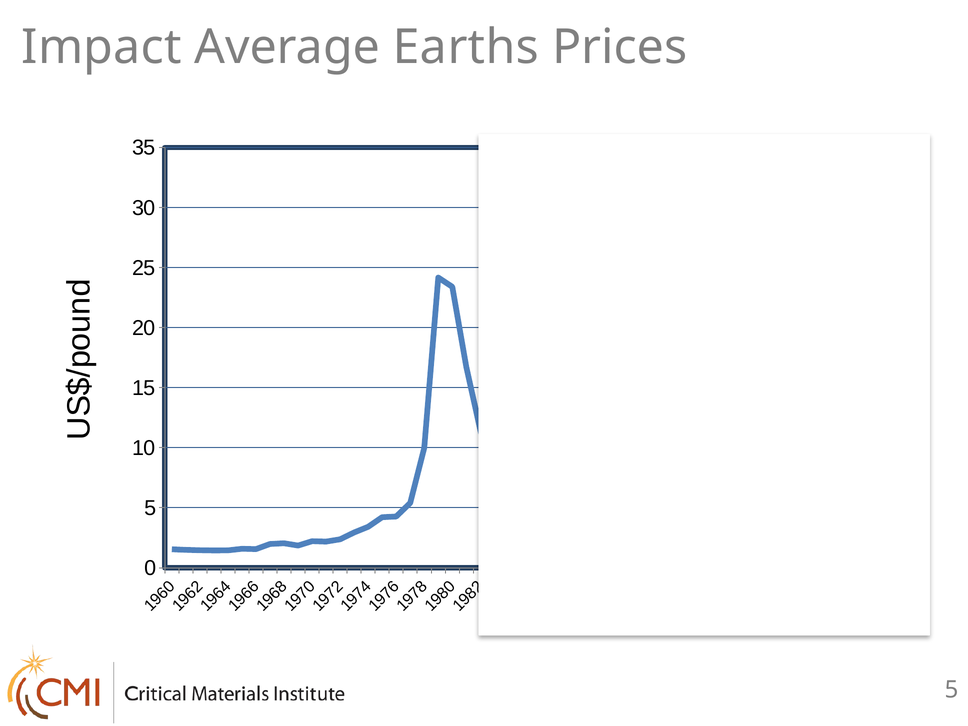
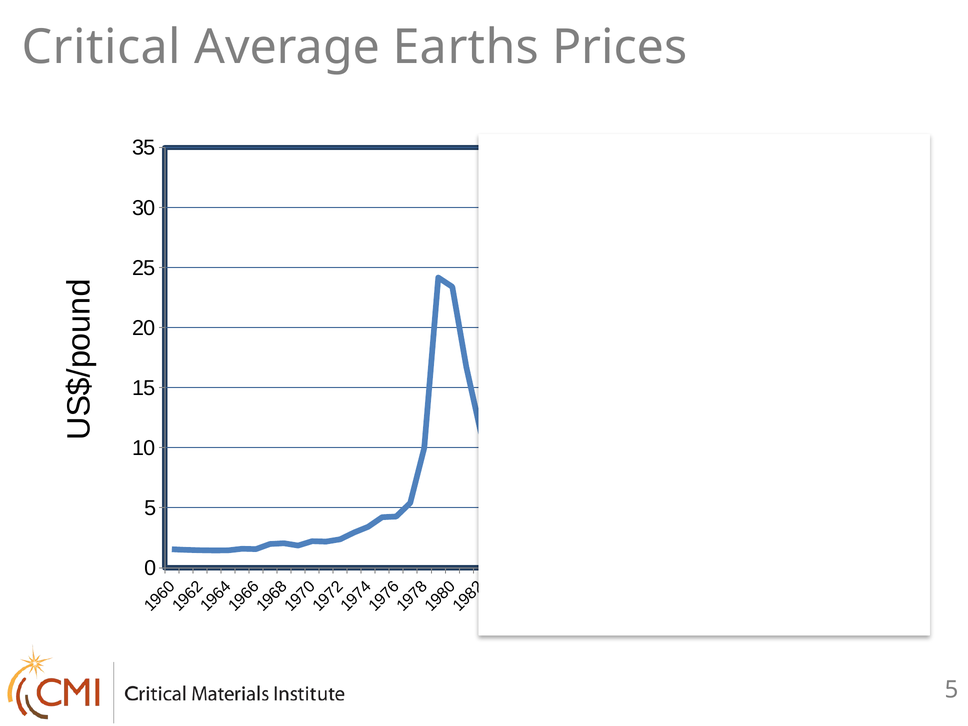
Impact: Impact -> Critical (101, 47)
